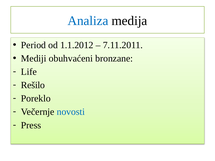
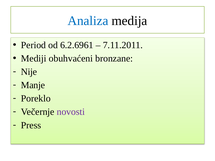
1.1.2012: 1.1.2012 -> 6.2.6961 (77, 45)
Life: Life -> Nije (29, 72)
Rešilo: Rešilo -> Manje (33, 85)
novosti colour: blue -> purple (71, 112)
